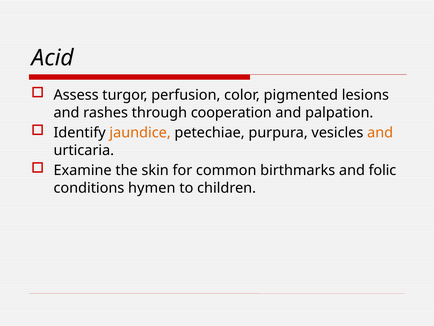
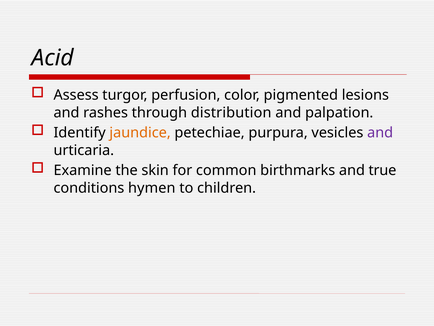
cooperation: cooperation -> distribution (231, 112)
and colour: orange -> purple (380, 133)
folic: folic -> true (382, 170)
